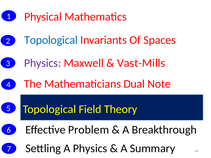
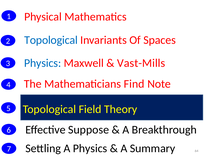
Physics colour: purple -> blue (43, 63)
Dual: Dual -> Find (134, 84)
Problem: Problem -> Suppose (89, 130)
